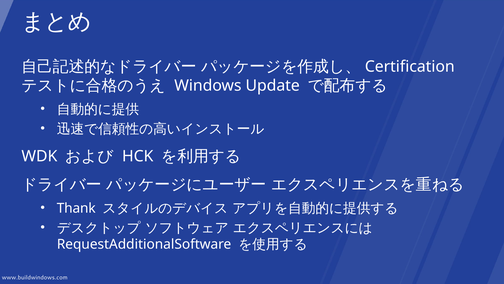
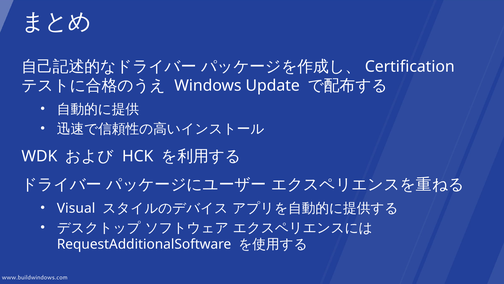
Thank: Thank -> Visual (76, 208)
